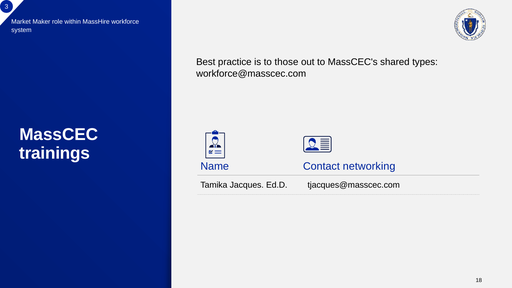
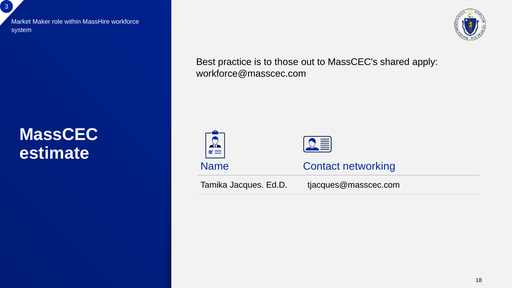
types: types -> apply (425, 62)
trainings: trainings -> estimate (54, 153)
